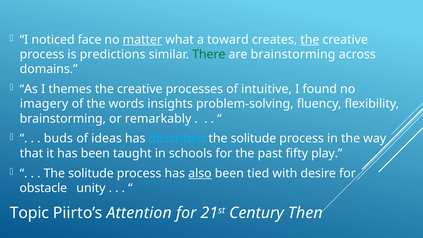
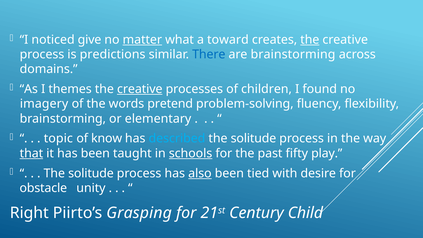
face: face -> give (90, 40)
There colour: green -> blue (209, 54)
creative underline: none -> present (140, 89)
intuitive: intuitive -> children (266, 89)
insights: insights -> pretend (170, 104)
remarkably: remarkably -> elementary (158, 119)
buds: buds -> topic (58, 139)
ideas: ideas -> know (107, 139)
that underline: none -> present (31, 153)
schools underline: none -> present (191, 153)
Topic: Topic -> Right (29, 213)
Attention: Attention -> Grasping (139, 213)
Then: Then -> Child (305, 213)
